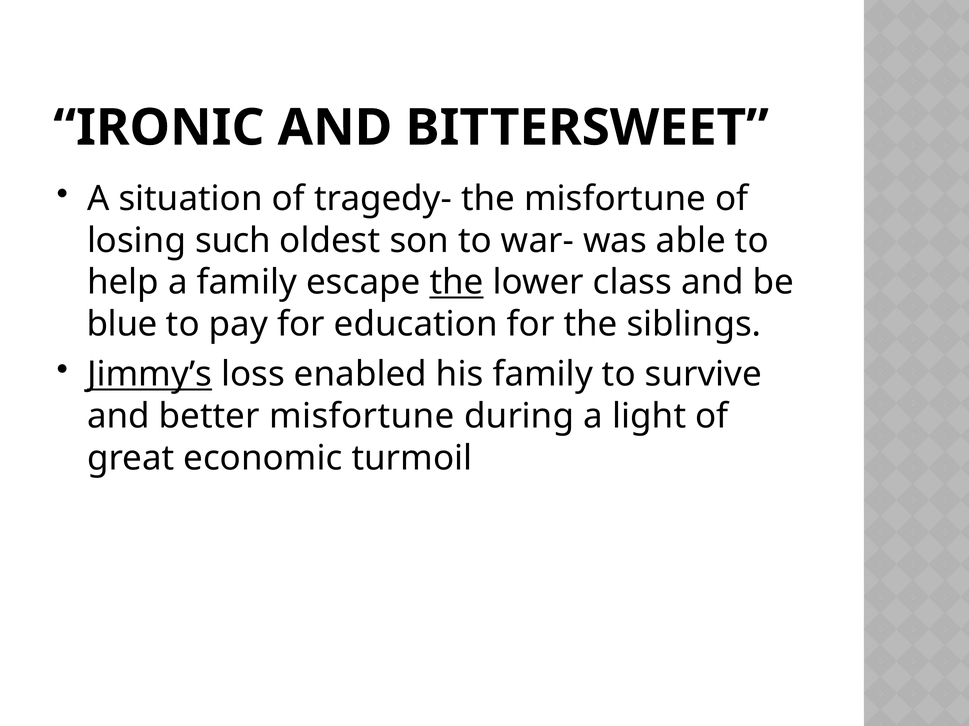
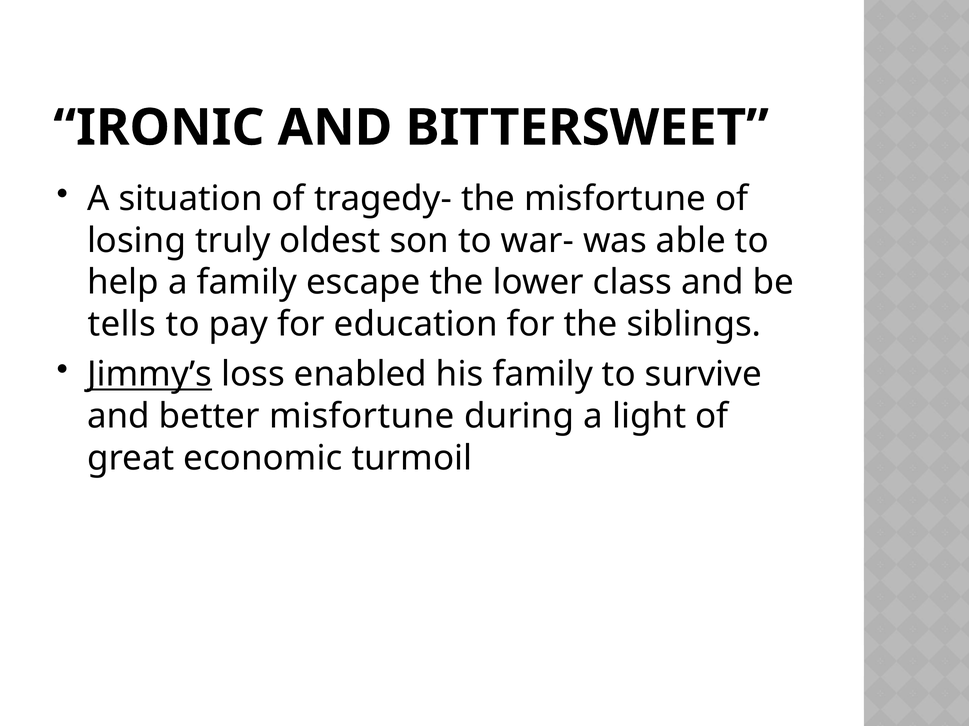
such: such -> truly (233, 241)
the underline: present -> none (457, 283)
blue: blue -> tells (122, 325)
